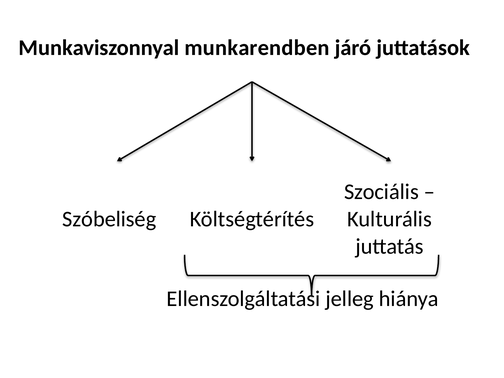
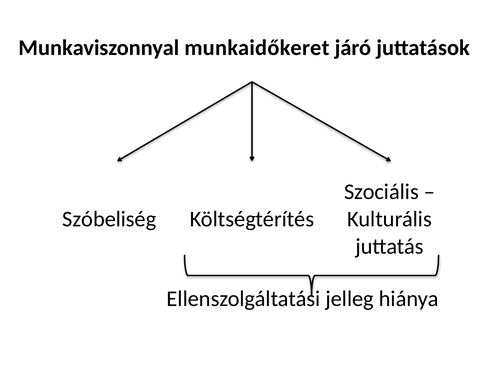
munkarendben: munkarendben -> munkaidőkeret (257, 48)
